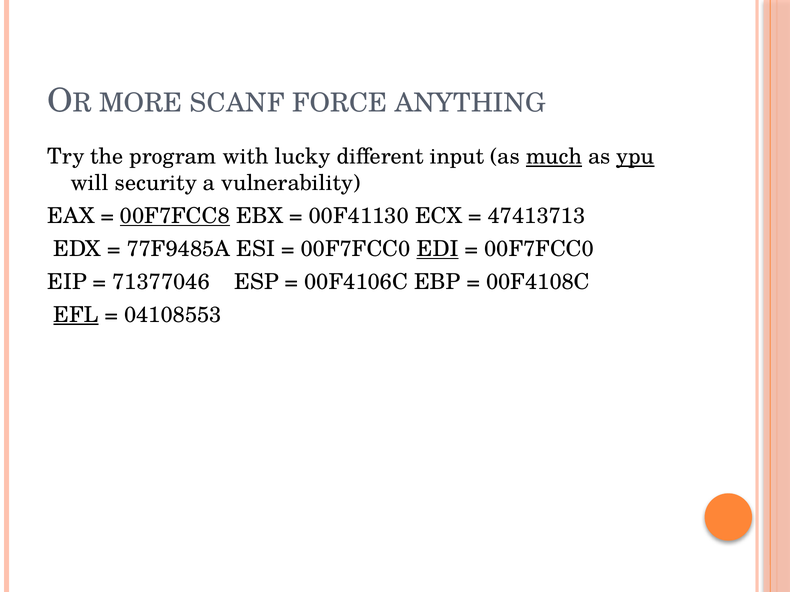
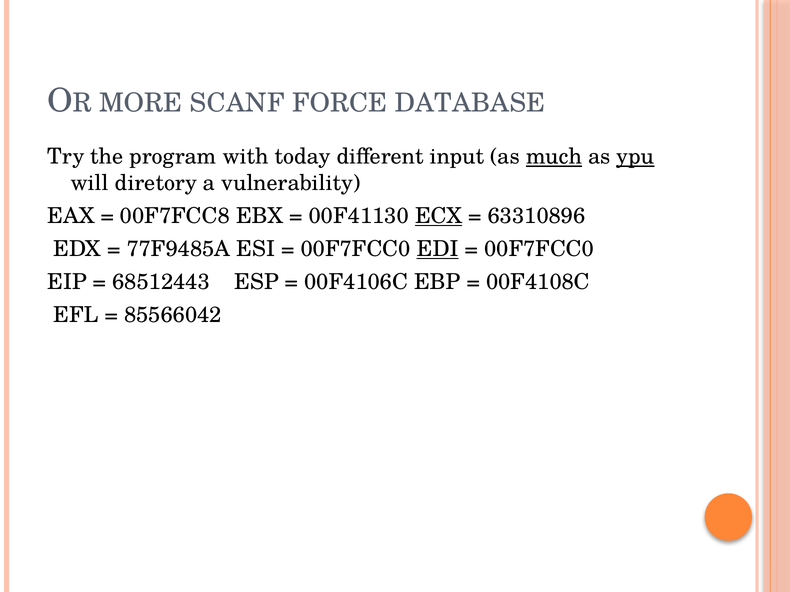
ANYTHING: ANYTHING -> DATABASE (470, 103)
lucky: lucky -> today (303, 157)
security: security -> diretory (156, 183)
00F7FCC8 underline: present -> none (175, 216)
ECX underline: none -> present (439, 216)
47413713: 47413713 -> 63310896 (537, 216)
71377046: 71377046 -> 68512443 (161, 282)
EFL underline: present -> none (76, 315)
04108553: 04108553 -> 85566042 (173, 315)
